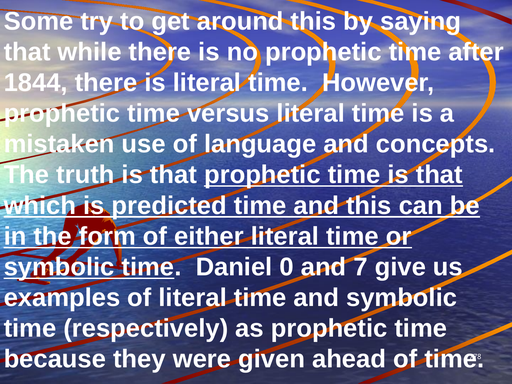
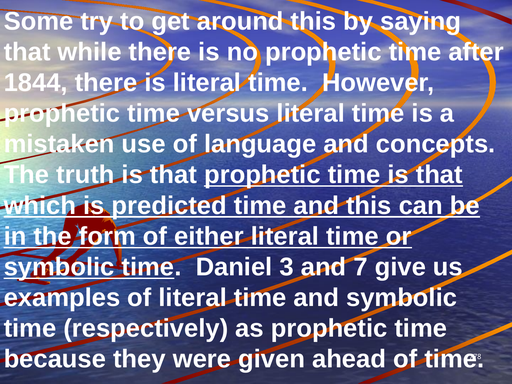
0: 0 -> 3 (287, 267)
